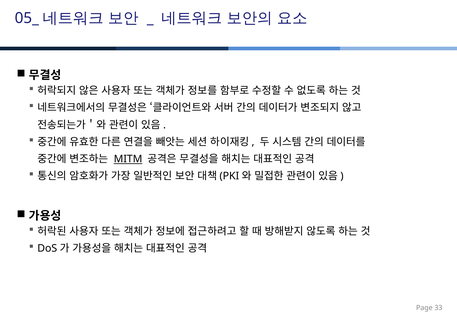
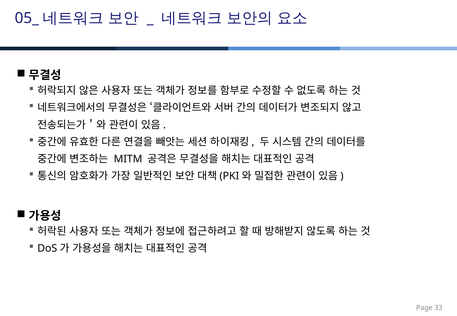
MITM underline: present -> none (128, 159)
